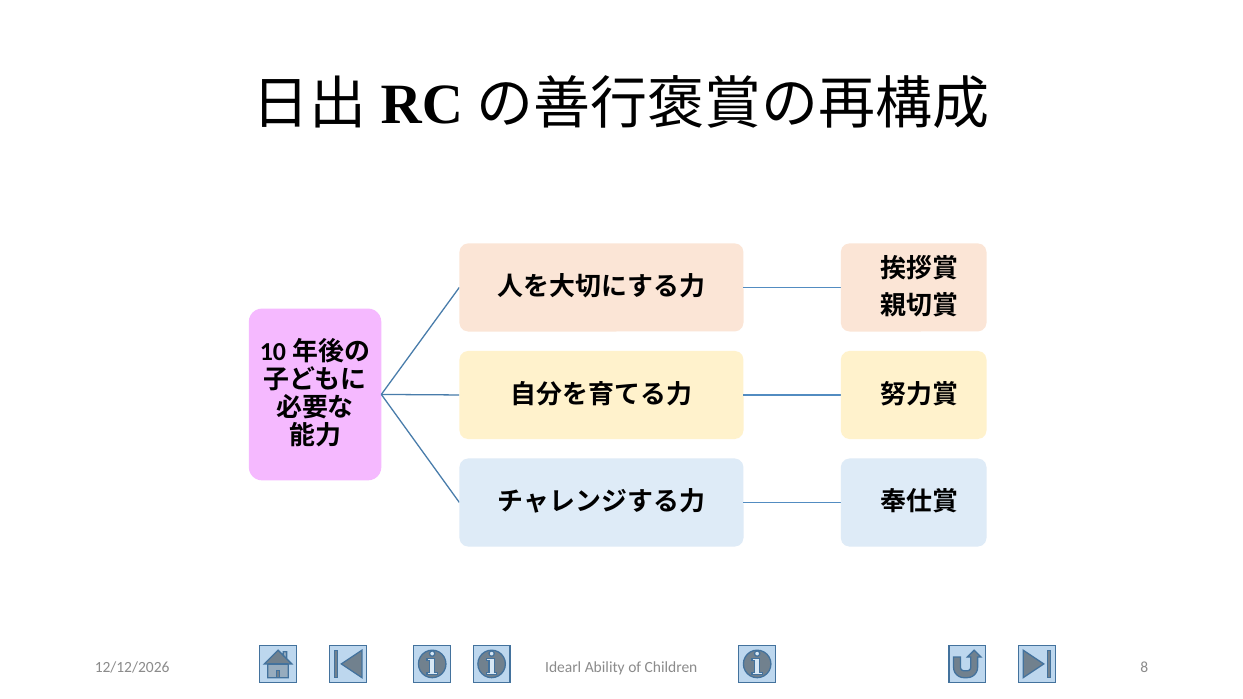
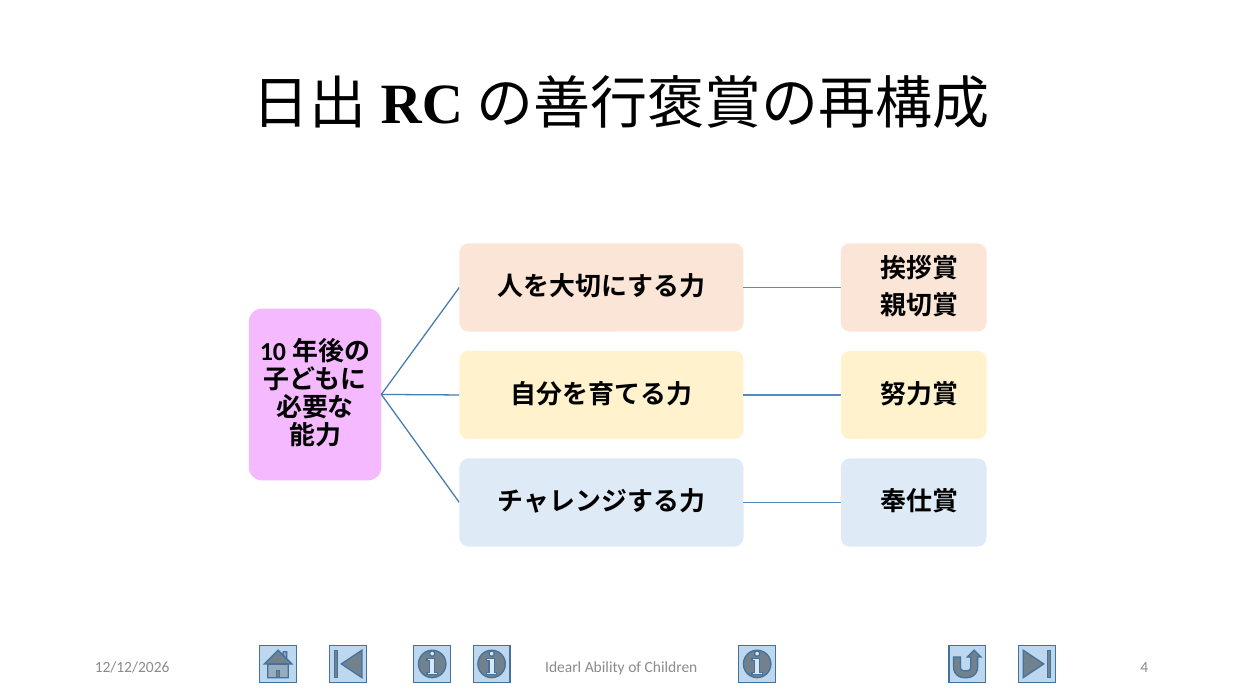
8: 8 -> 4 (1144, 668)
